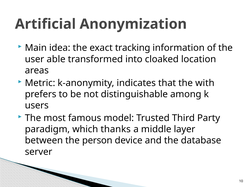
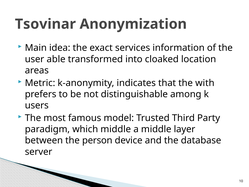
Artificial: Artificial -> Tsovinar (45, 24)
tracking: tracking -> services (133, 48)
which thanks: thanks -> middle (116, 129)
